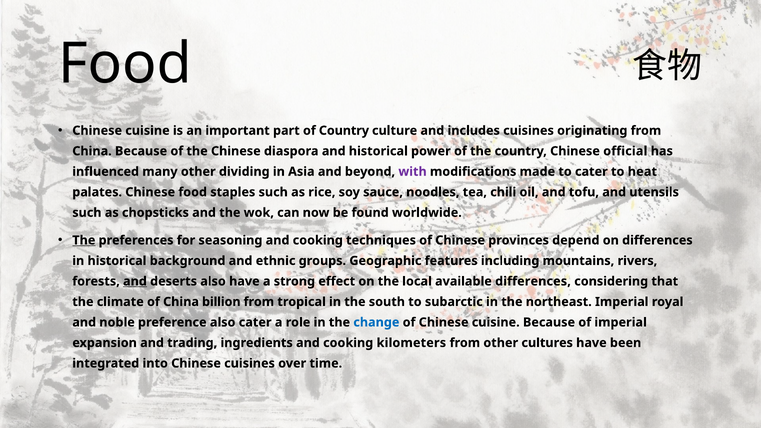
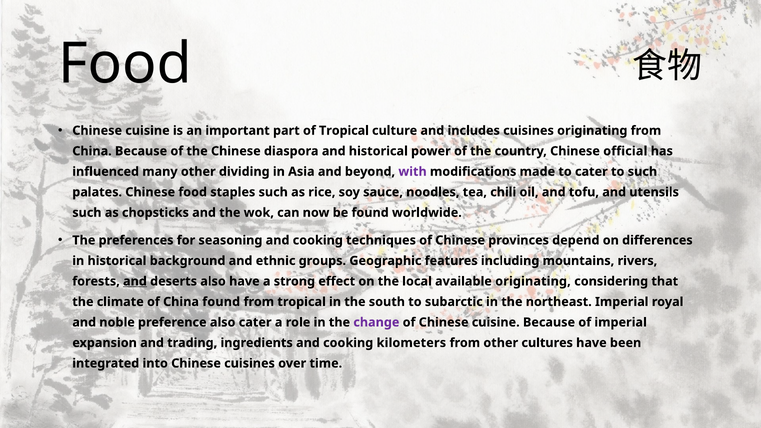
of Country: Country -> Tropical (344, 131)
to heat: heat -> such (642, 172)
The underline: present -> none (84, 240)
available differences: differences -> originating (533, 281)
China billion: billion -> found (221, 302)
change colour: blue -> purple (376, 322)
